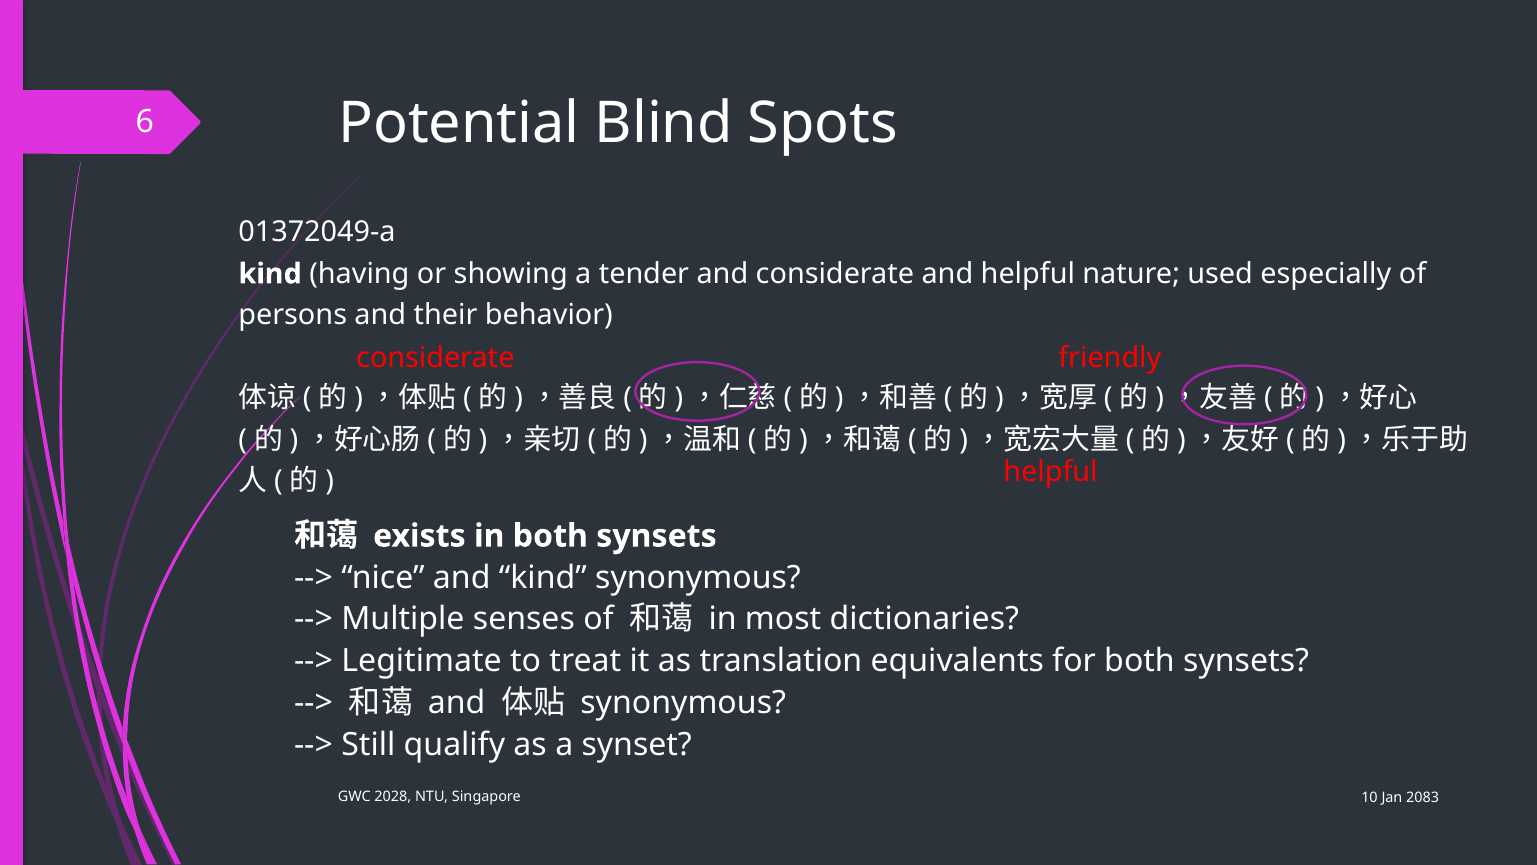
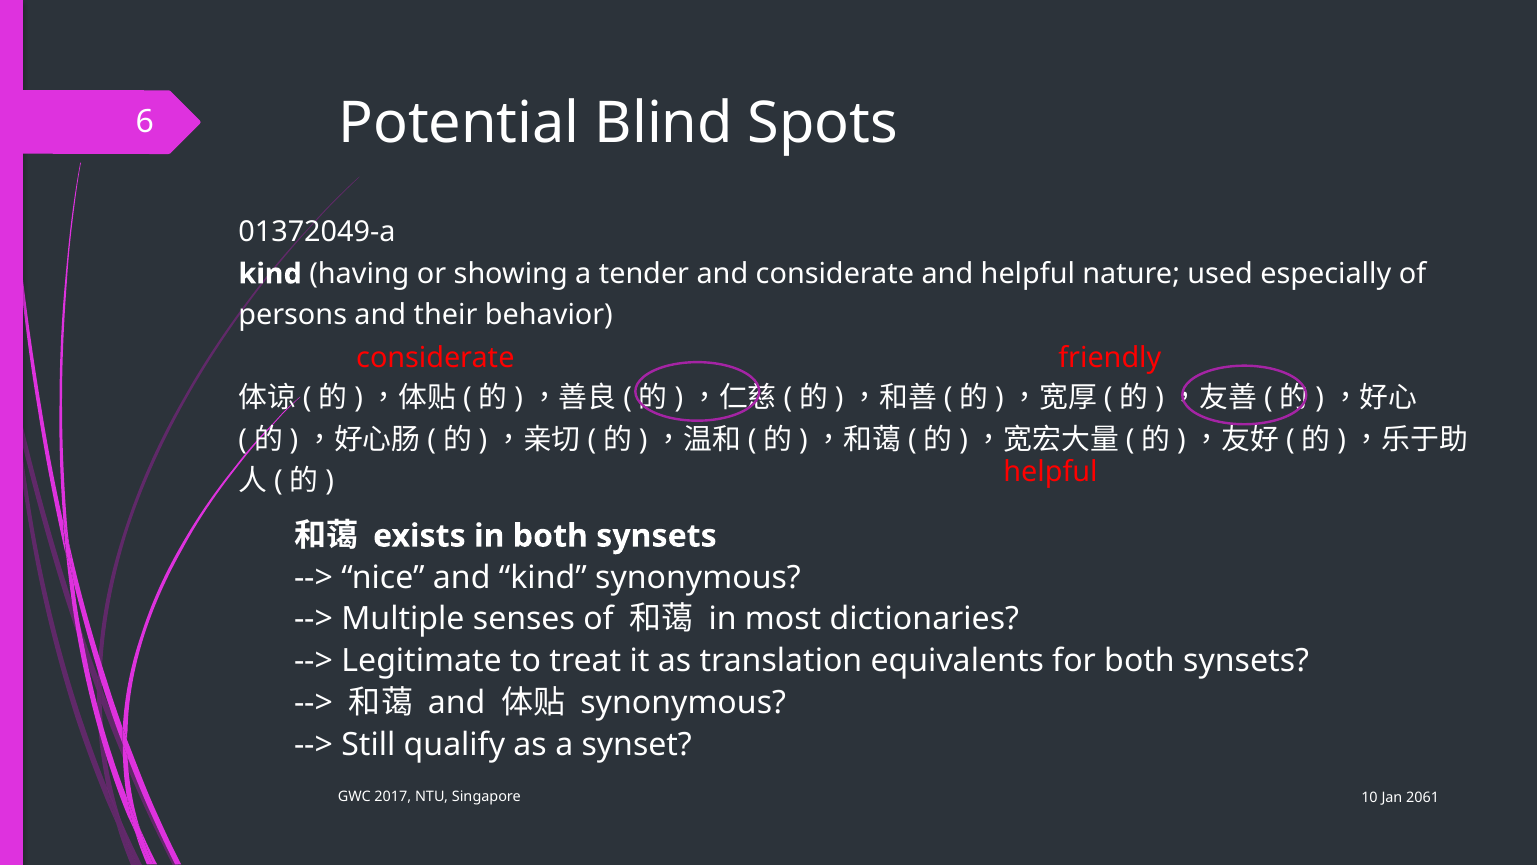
2028: 2028 -> 2017 (393, 796)
2083: 2083 -> 2061 (1423, 797)
